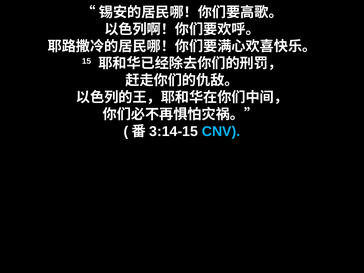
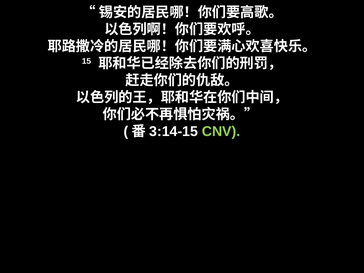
CNV colour: light blue -> light green (221, 131)
